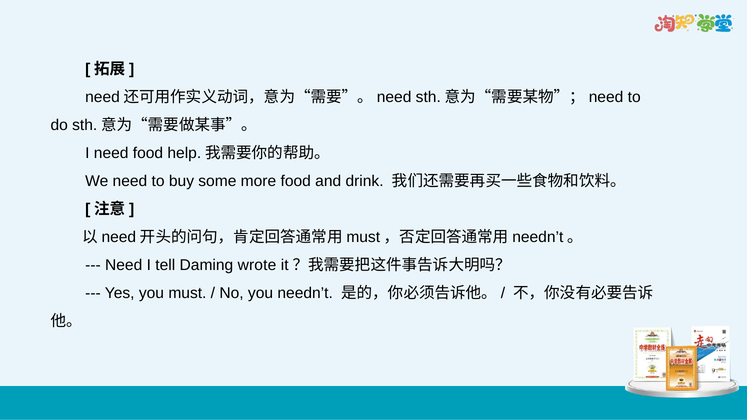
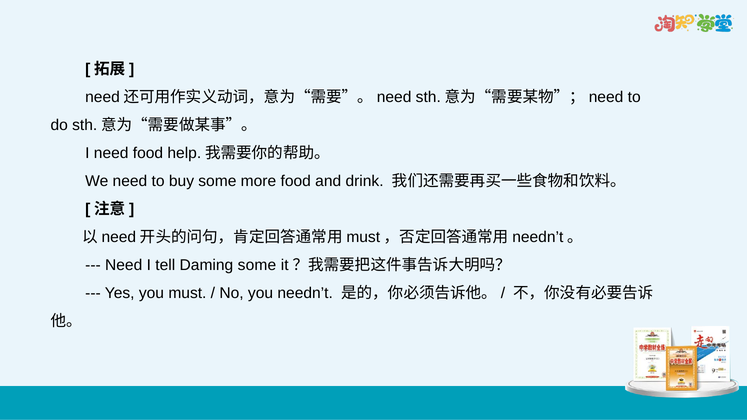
Daming wrote: wrote -> some (257, 265)
